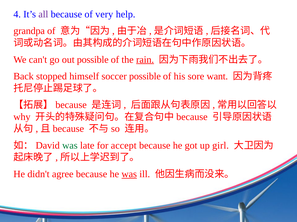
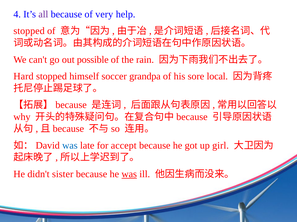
grandpa: grandpa -> stopped (29, 31)
rain underline: present -> none (145, 60)
Back: Back -> Hard (23, 77)
soccer possible: possible -> grandpa (145, 77)
want: want -> local (217, 77)
was colour: green -> blue (70, 146)
agree: agree -> sister (63, 175)
